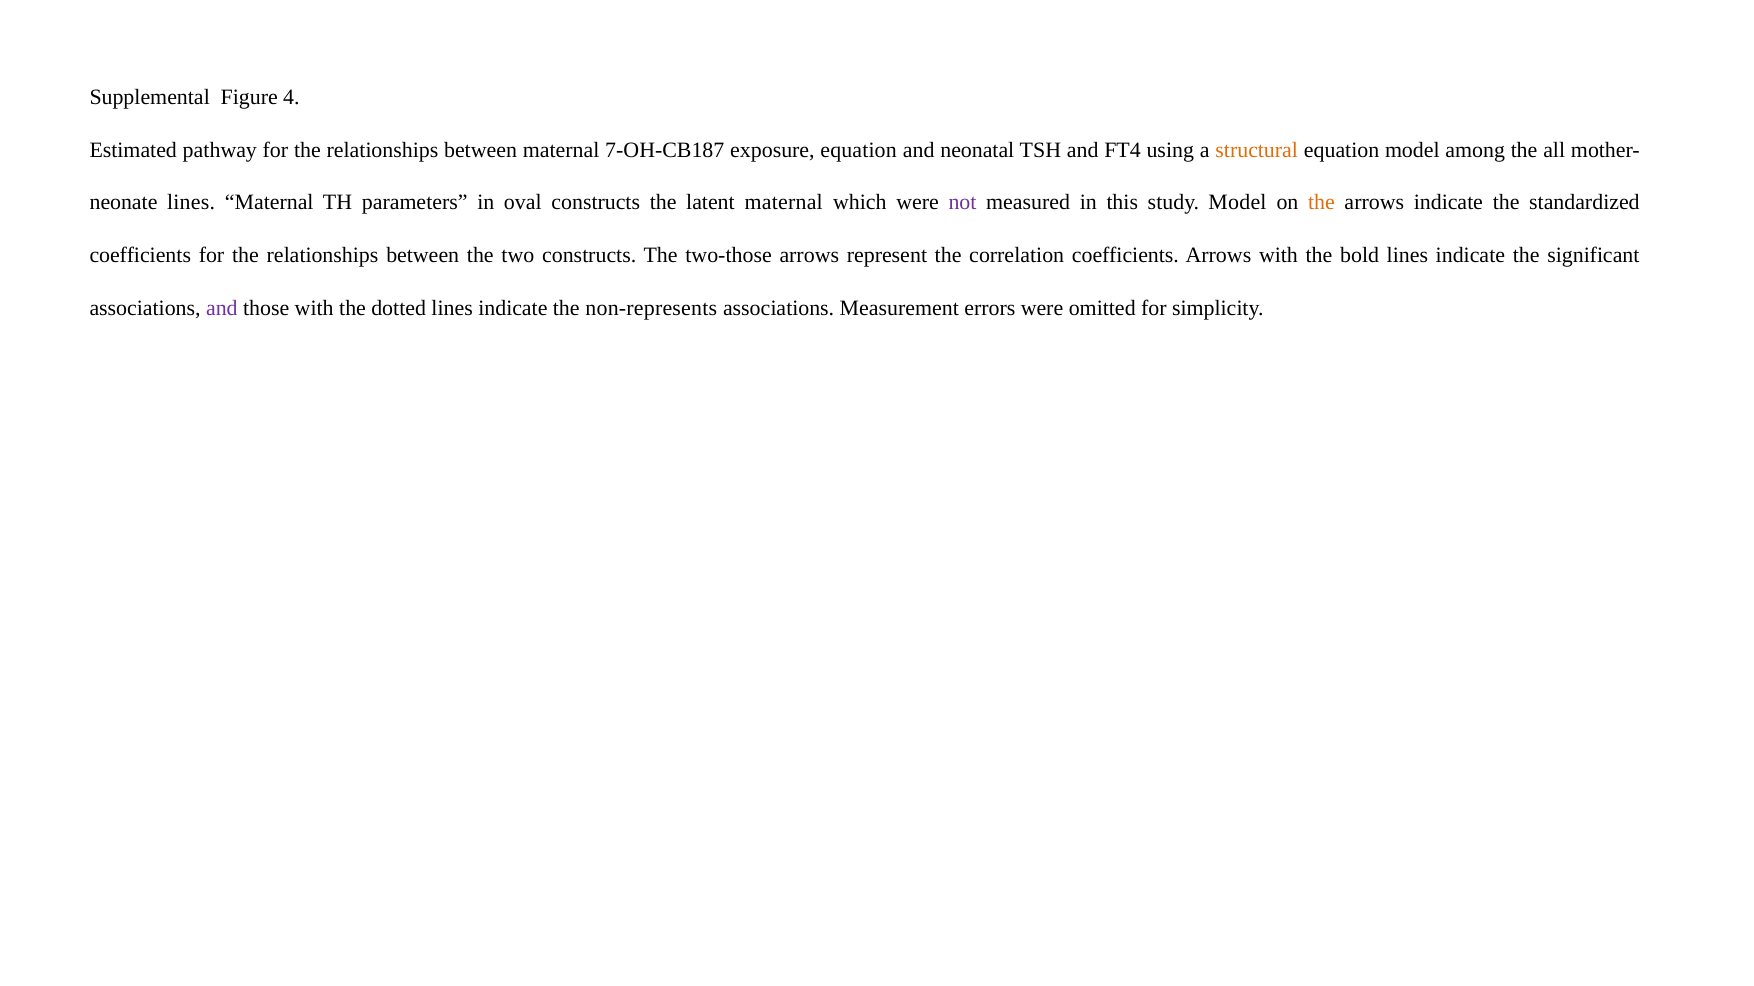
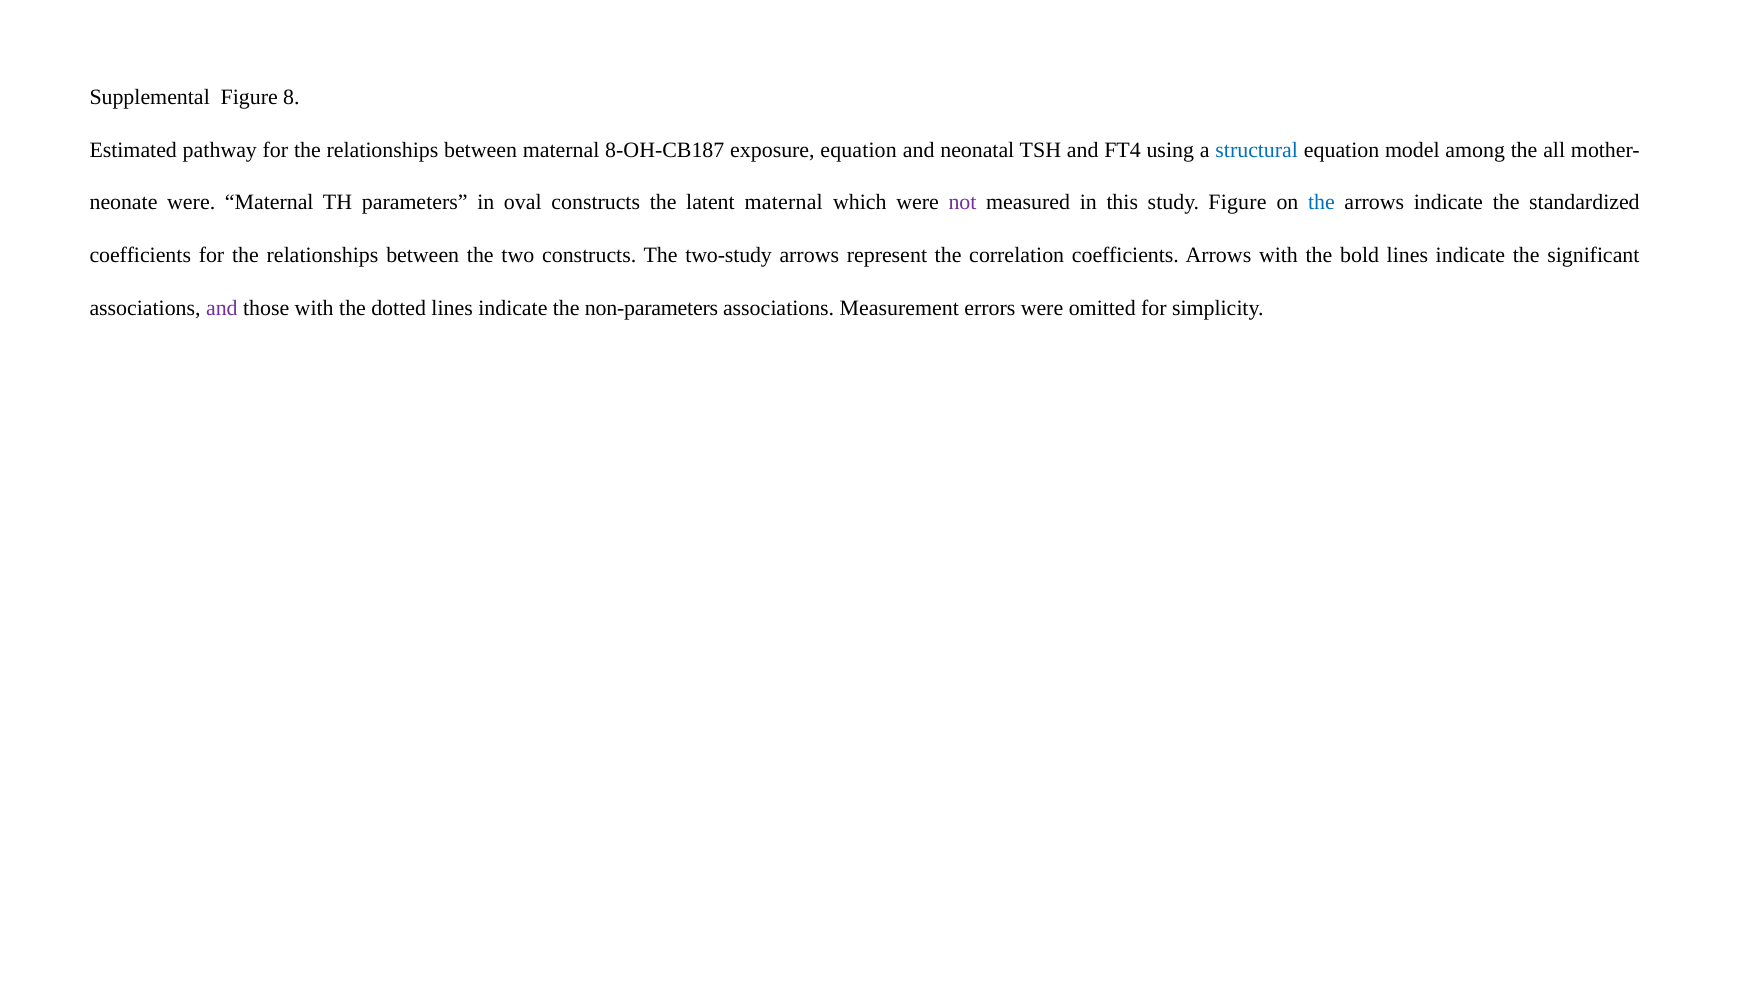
4: 4 -> 8 (291, 98)
7-OH-CB187: 7-OH-CB187 -> 8-OH-CB187 (665, 150)
structural colour: orange -> blue (1257, 150)
lines: lines -> were (191, 203)
study Model: Model -> Figure (1238, 203)
the colour: orange -> blue (1321, 203)
two-those: two-those -> two-study (729, 255)
non-represents: non-represents -> non-parameters (651, 308)
